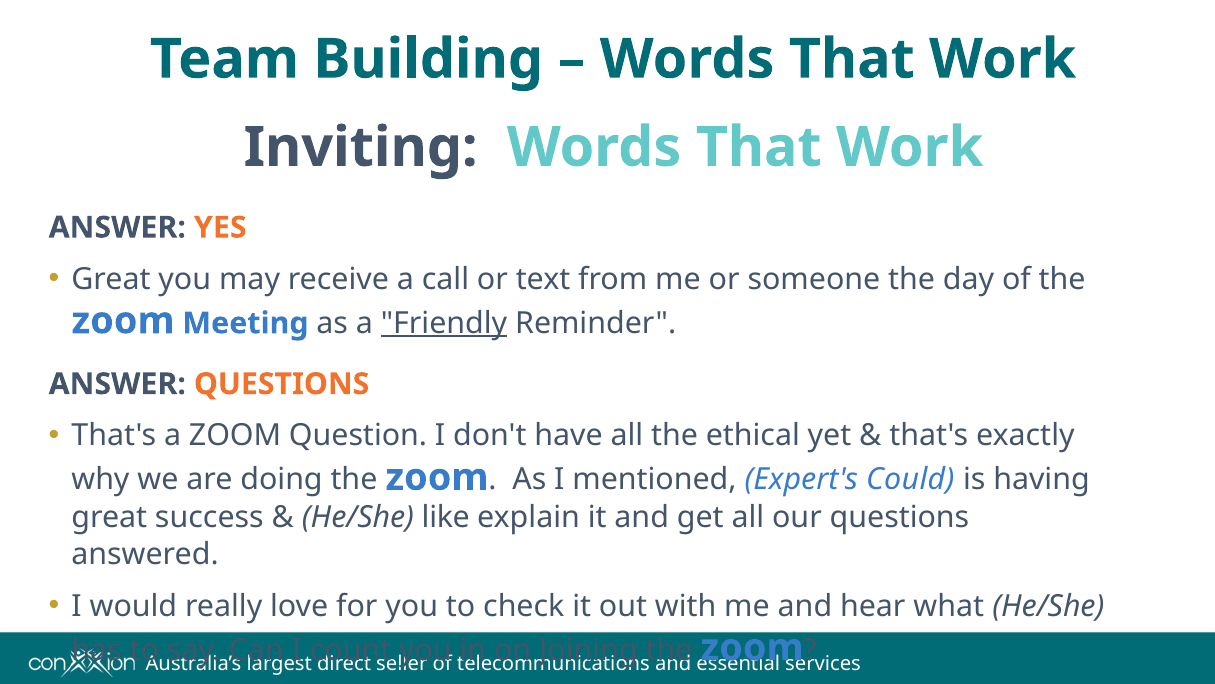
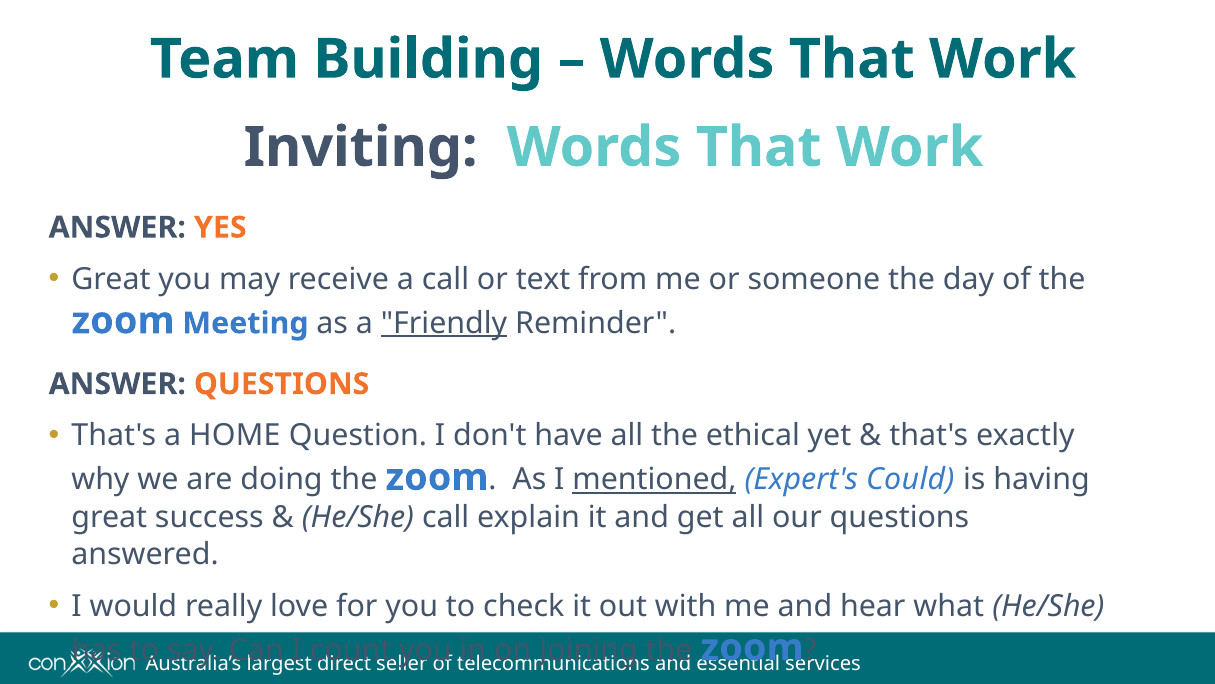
a ZOOM: ZOOM -> HOME (235, 435)
mentioned underline: none -> present (654, 479)
He/She like: like -> call (446, 517)
